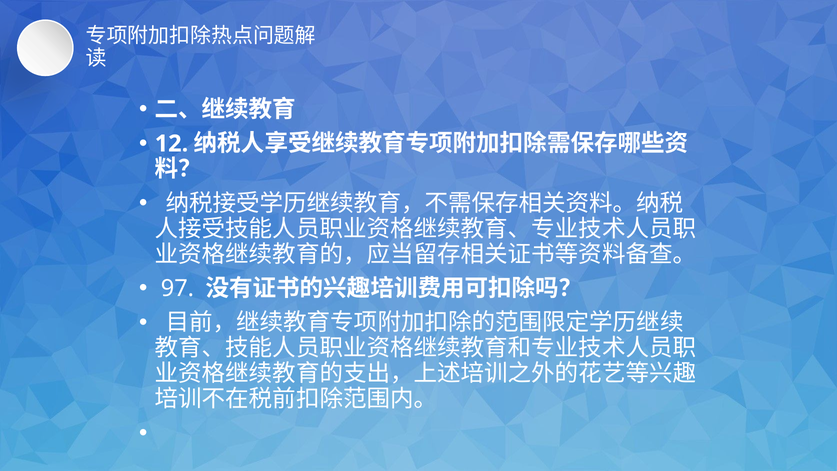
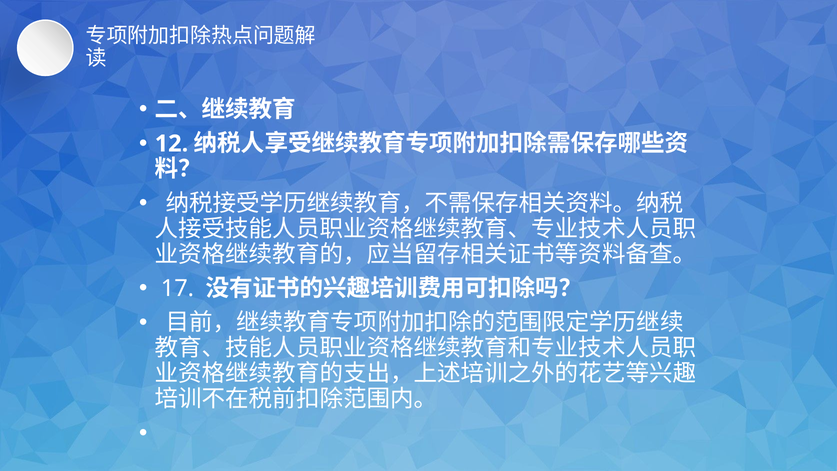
97: 97 -> 17 (177, 288)
